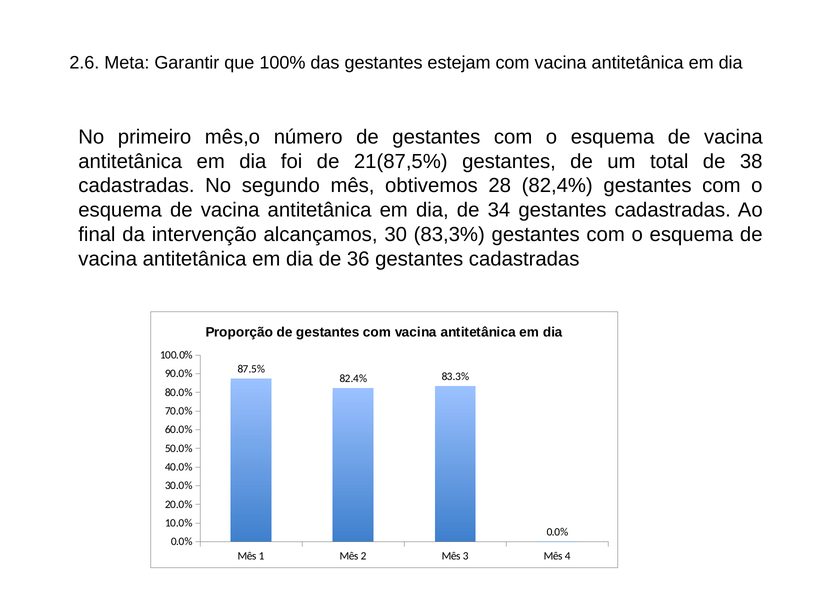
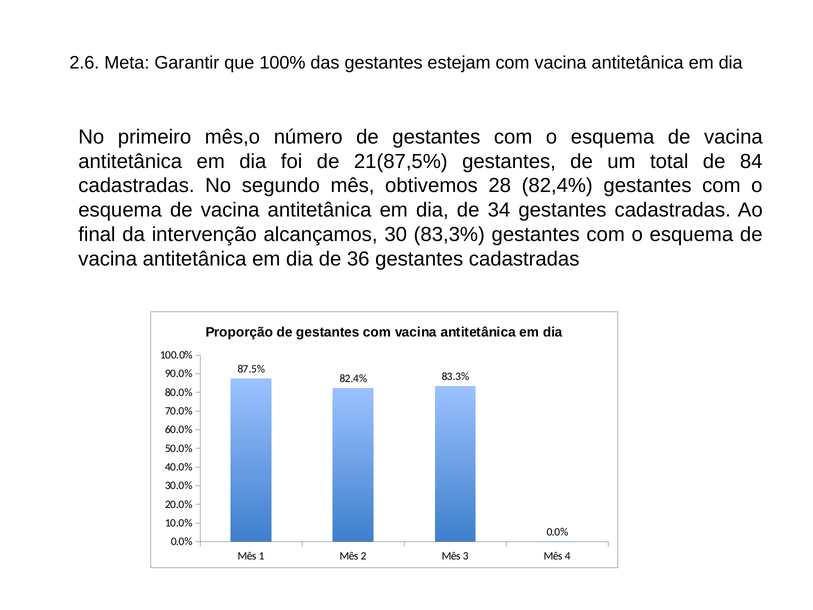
38: 38 -> 84 (751, 161)
